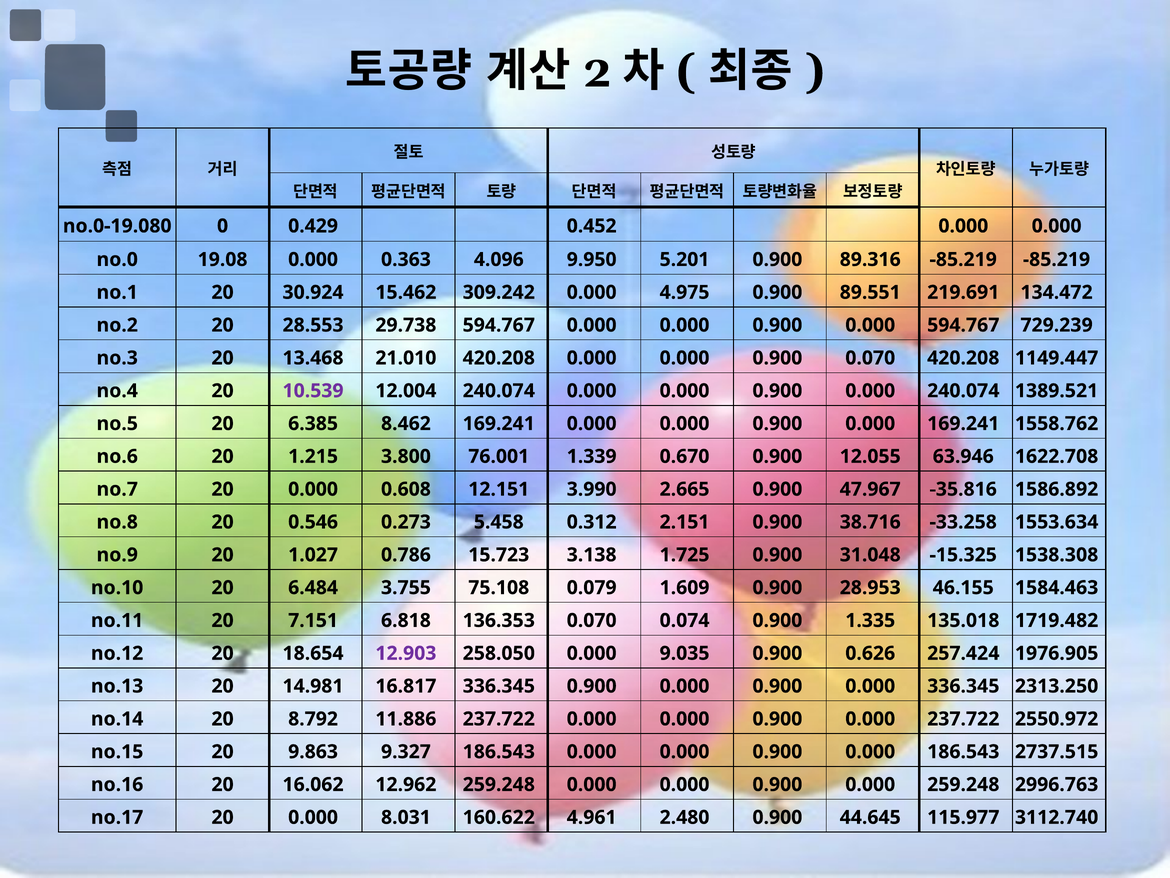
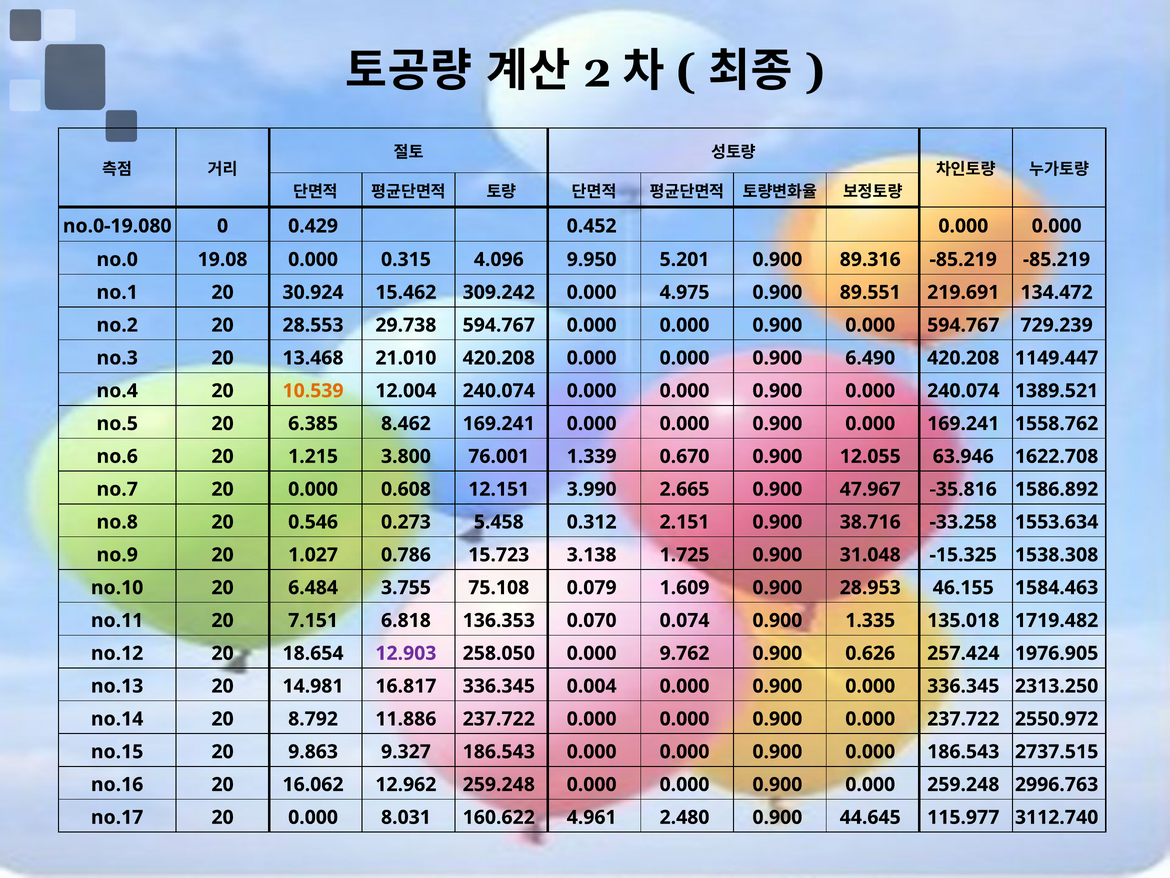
0.363: 0.363 -> 0.315 (406, 259)
0.900 0.070: 0.070 -> 6.490 (870, 358)
10.539 colour: purple -> orange (313, 391)
9.035: 9.035 -> 9.762 (685, 653)
336.345 0.900: 0.900 -> 0.004 (592, 686)
